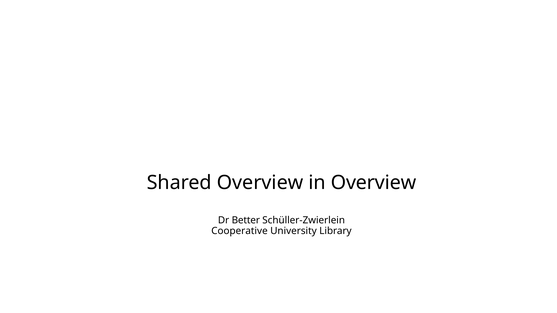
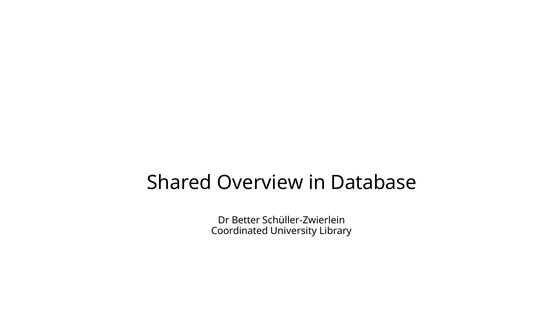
in Overview: Overview -> Database (374, 183)
Cooperative: Cooperative -> Coordinated (240, 231)
